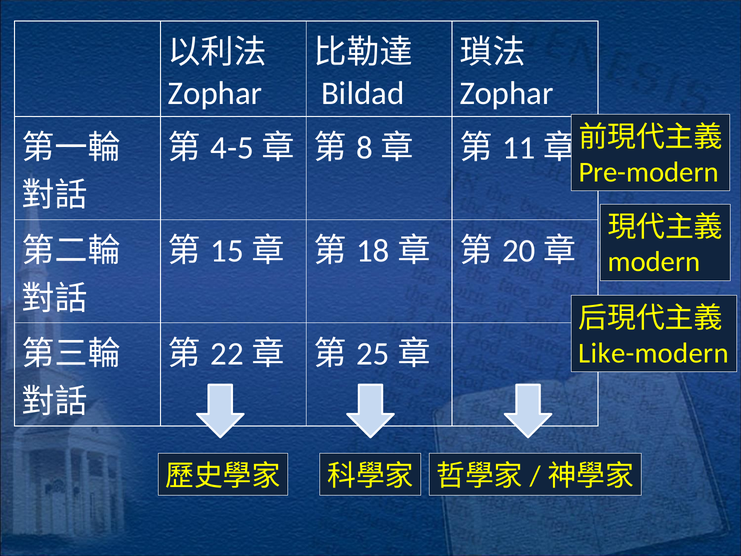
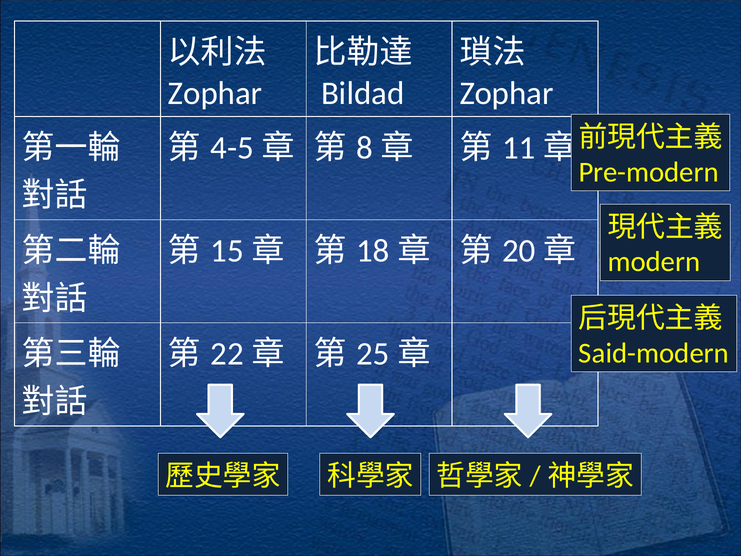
Like-modern: Like-modern -> Said-modern (654, 353)
